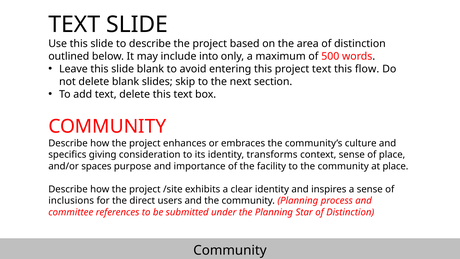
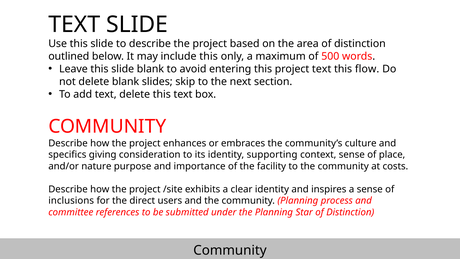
include into: into -> this (209, 56)
transforms: transforms -> supporting (272, 155)
spaces: spaces -> nature (96, 166)
at place: place -> costs (395, 166)
